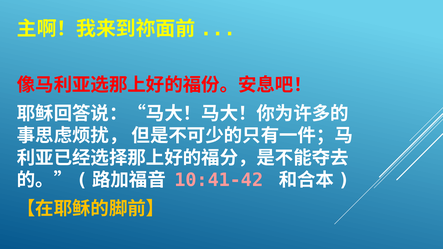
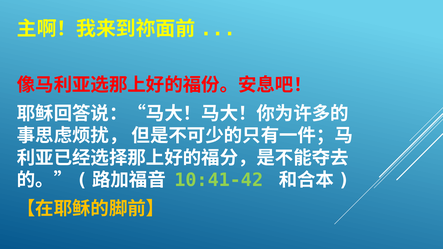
10:41-42 colour: pink -> light green (219, 180)
